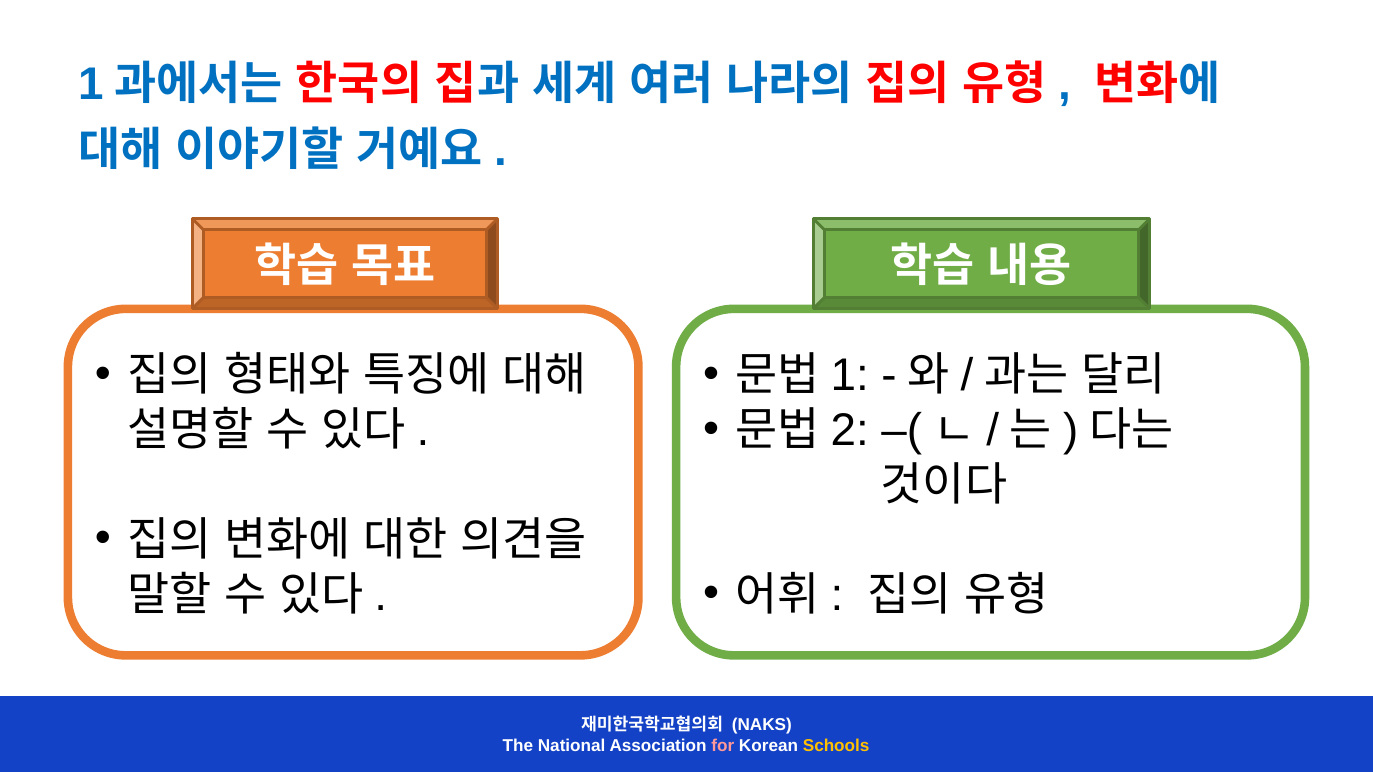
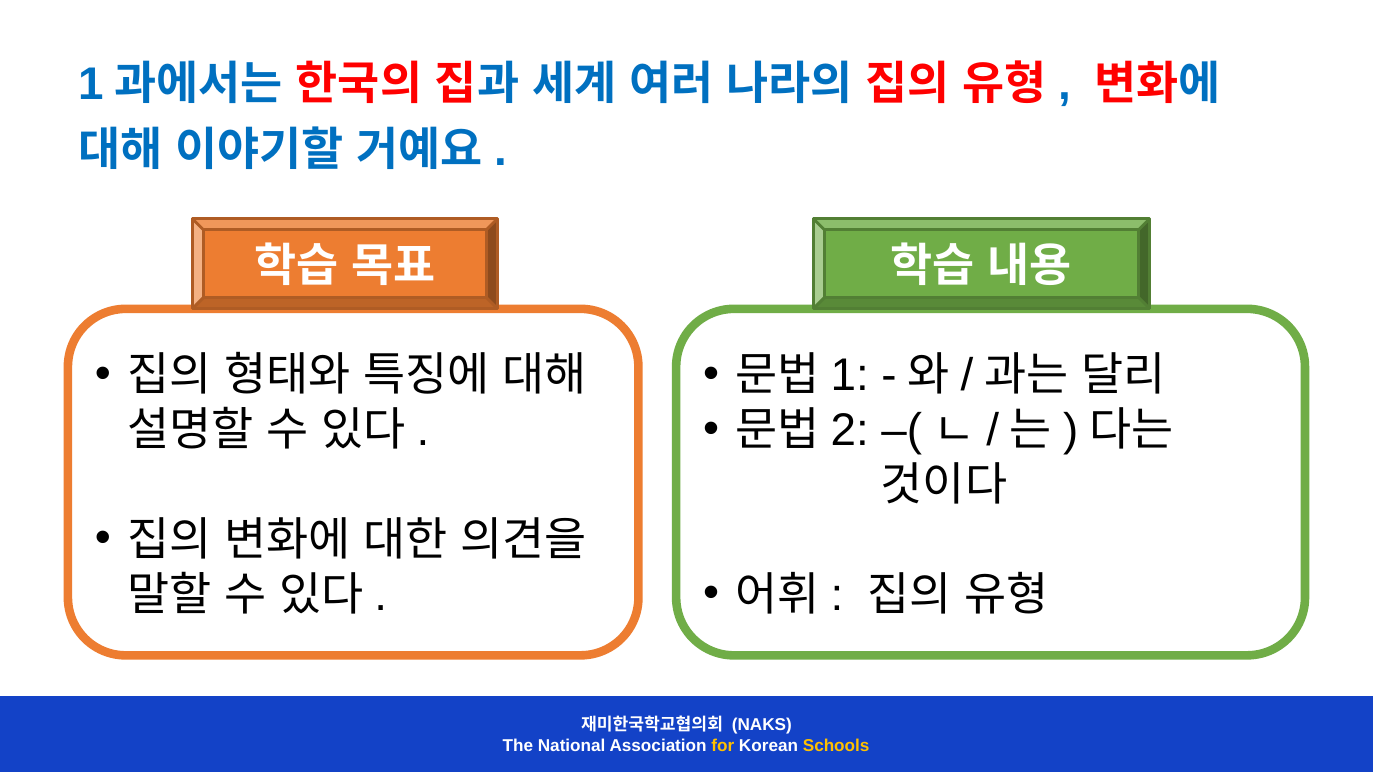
for colour: pink -> yellow (723, 746)
